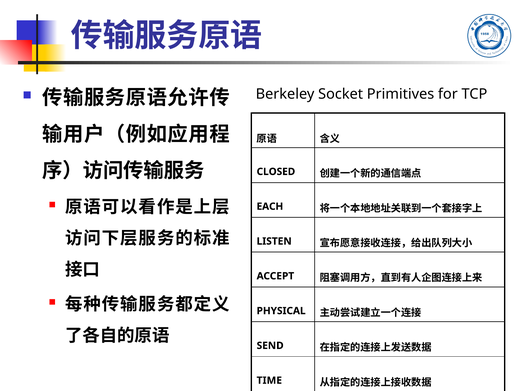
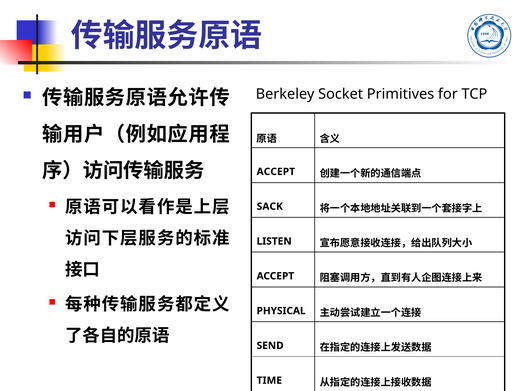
CLOSED: CLOSED -> ACCEPT (276, 172)
EACH: EACH -> SACK (270, 207)
